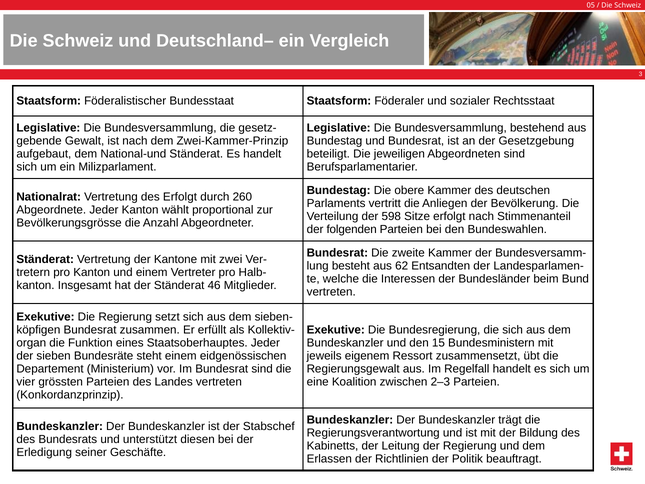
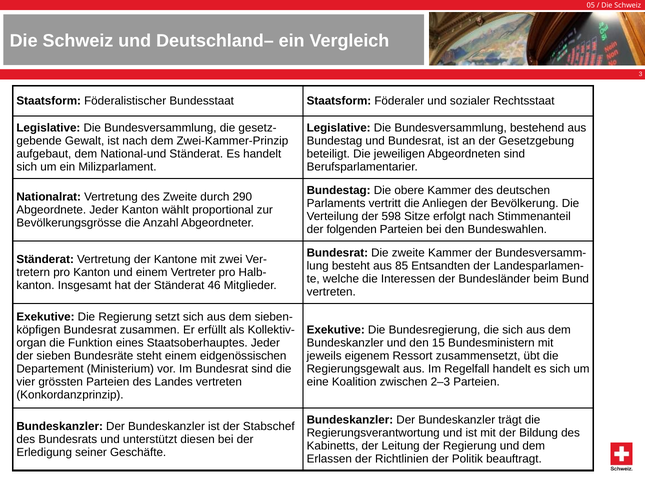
des Erfolgt: Erfolgt -> Zweite (180, 197)
260: 260 -> 290 (242, 197)
62: 62 -> 85 (402, 266)
